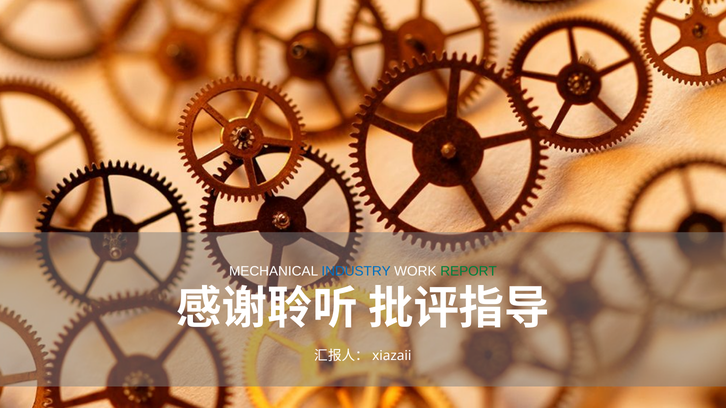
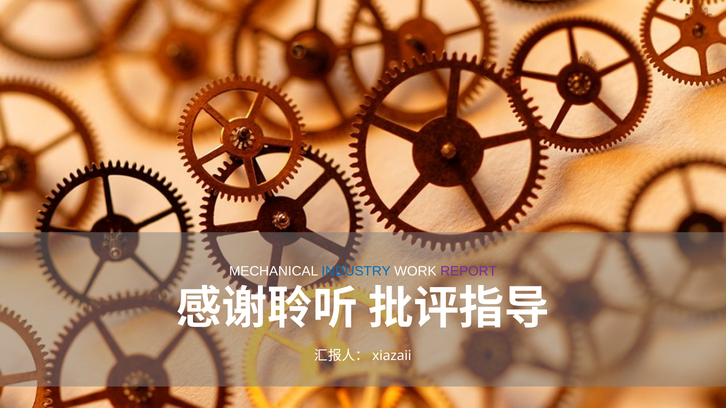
REPORT colour: green -> purple (469, 271)
